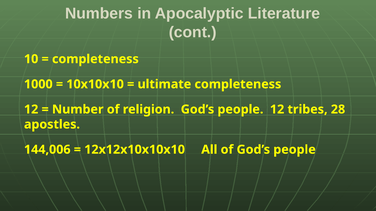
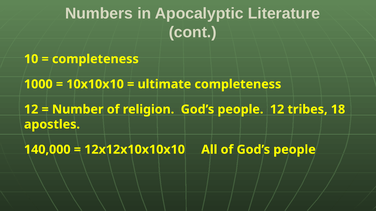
28: 28 -> 18 (338, 110)
144,006: 144,006 -> 140,000 (47, 150)
